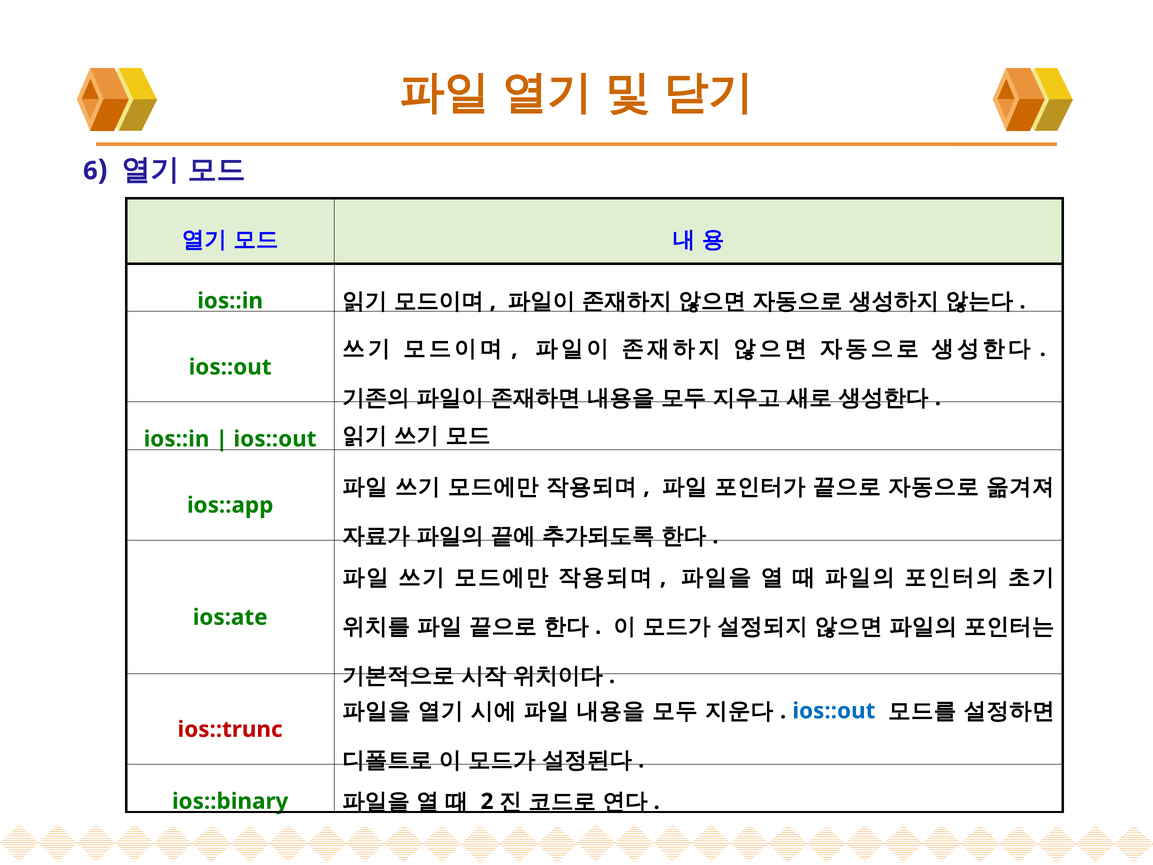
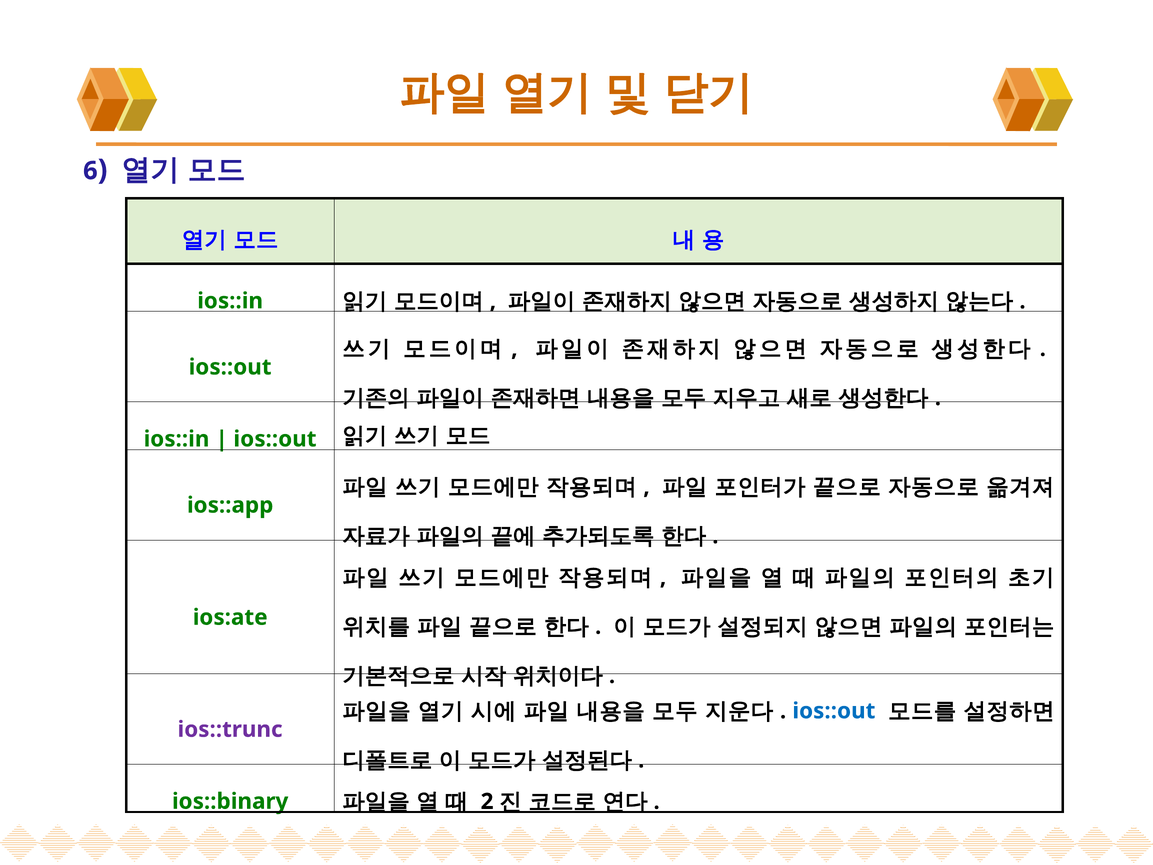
ios::trunc colour: red -> purple (230, 729)
